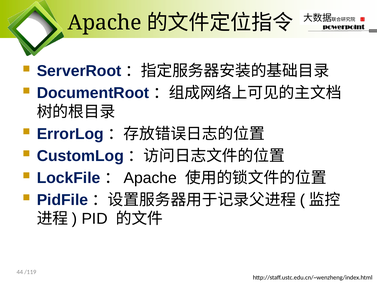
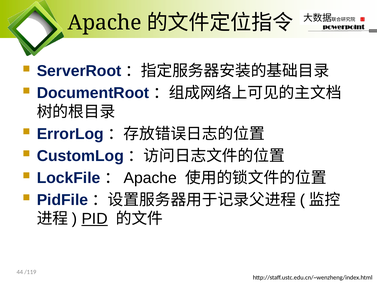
PID underline: none -> present (95, 219)
